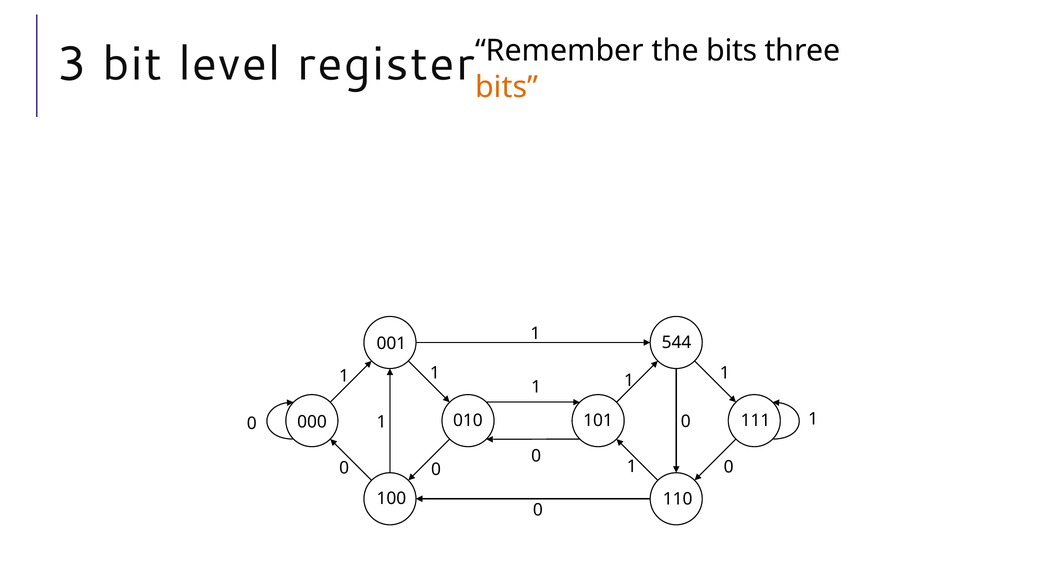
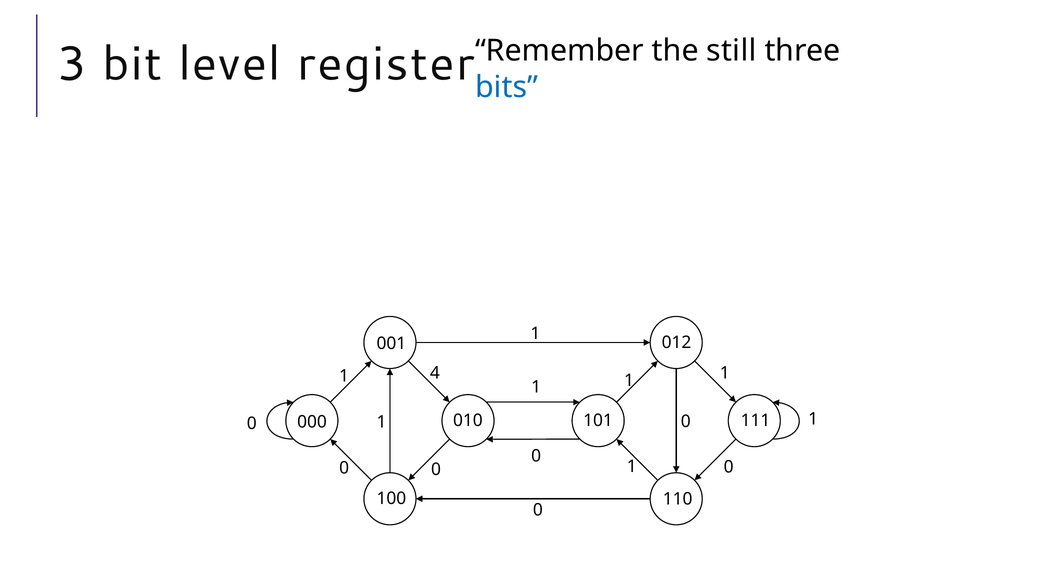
the bits: bits -> still (731, 51)
bits colour: orange -> blue (507, 87)
544: 544 -> 012 (677, 342)
1: 1 -> 4 (435, 373)
